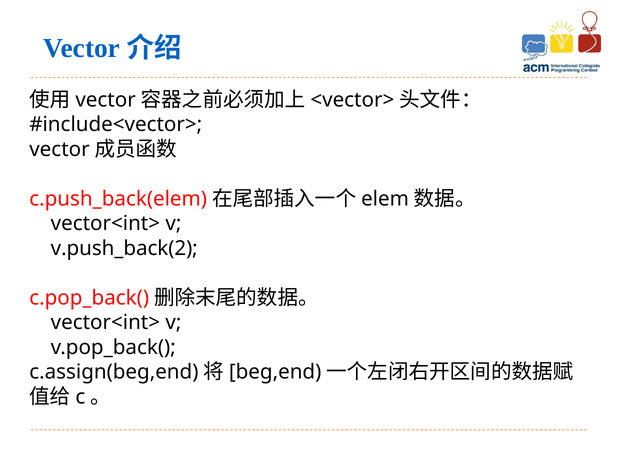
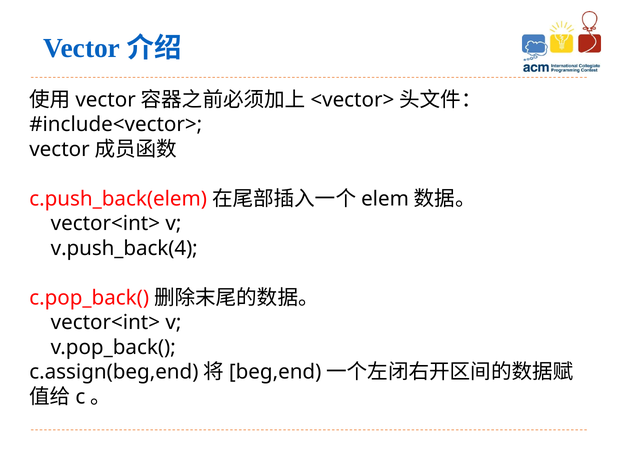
v.push_back(2: v.push_back(2 -> v.push_back(4 (124, 248)
